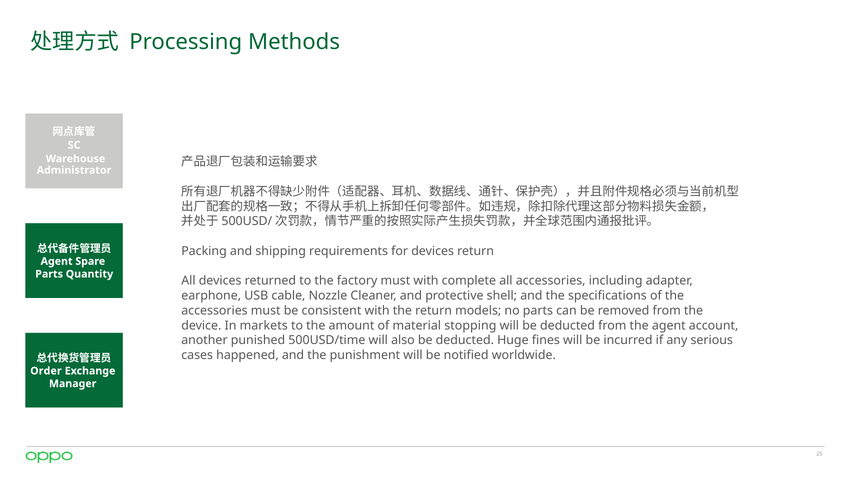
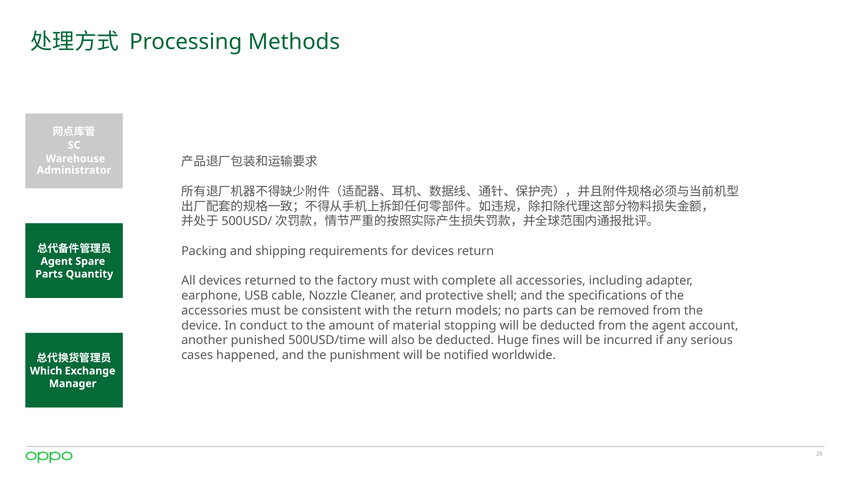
markets: markets -> conduct (264, 326)
Order: Order -> Which (46, 371)
